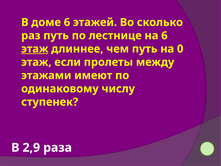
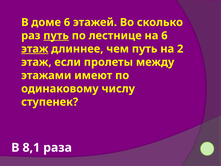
путь underline: none -> present (56, 36)
0: 0 -> 2 (180, 49)
2,9: 2,9 -> 8,1 (31, 147)
